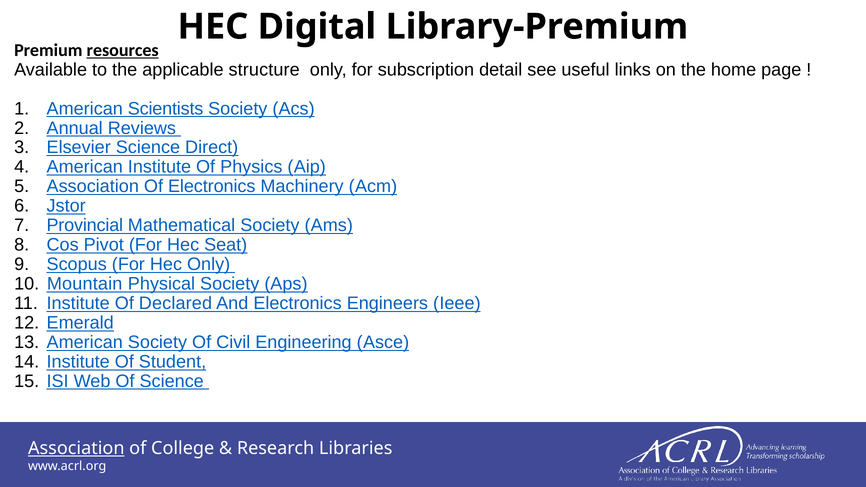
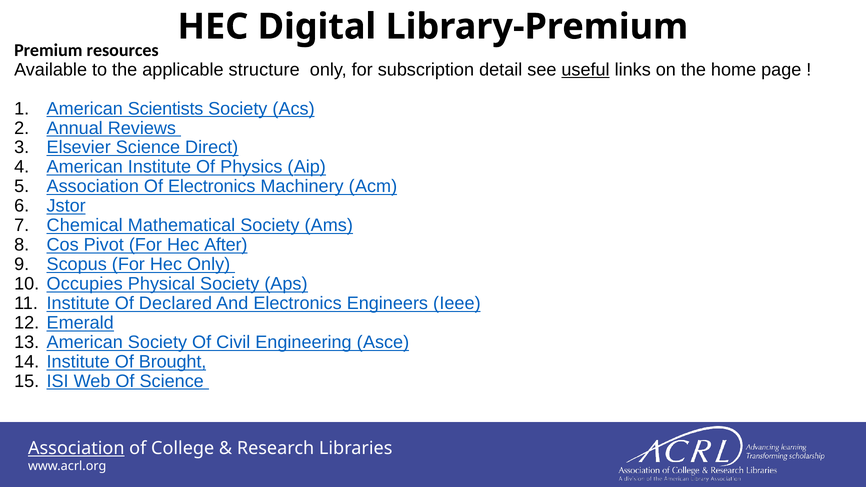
resources underline: present -> none (123, 50)
useful underline: none -> present (586, 70)
Provincial: Provincial -> Chemical (85, 226)
Seat: Seat -> After (226, 245)
Mountain: Mountain -> Occupies (85, 284)
Student: Student -> Brought (173, 362)
